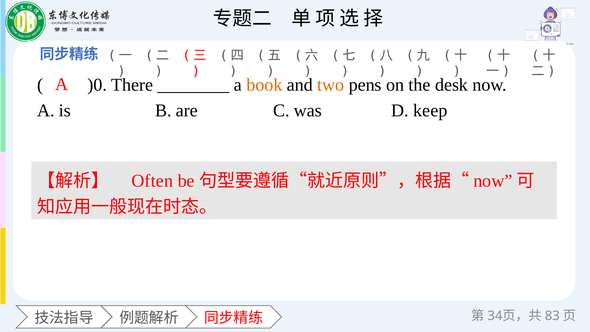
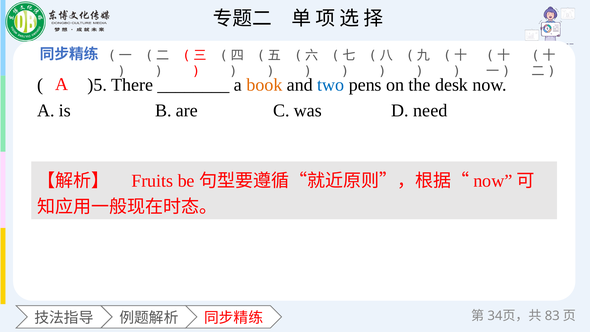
)0: )0 -> )5 (97, 85)
two colour: orange -> blue (331, 85)
keep: keep -> need (430, 111)
Often: Often -> Fruits (152, 181)
